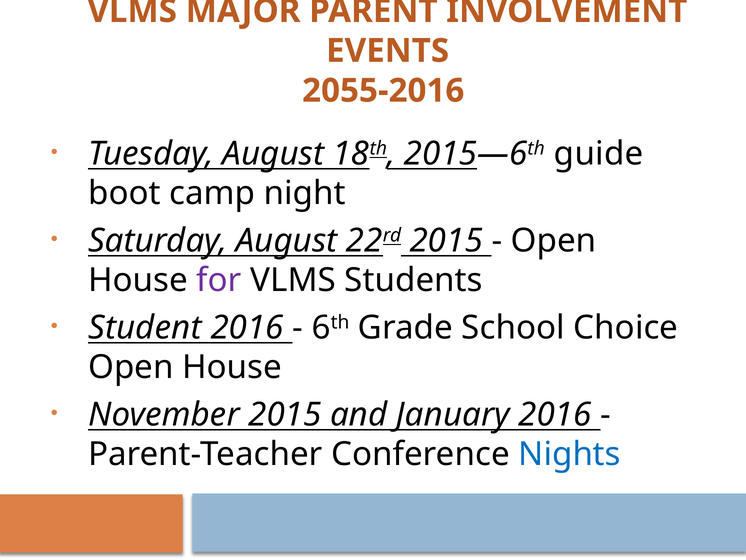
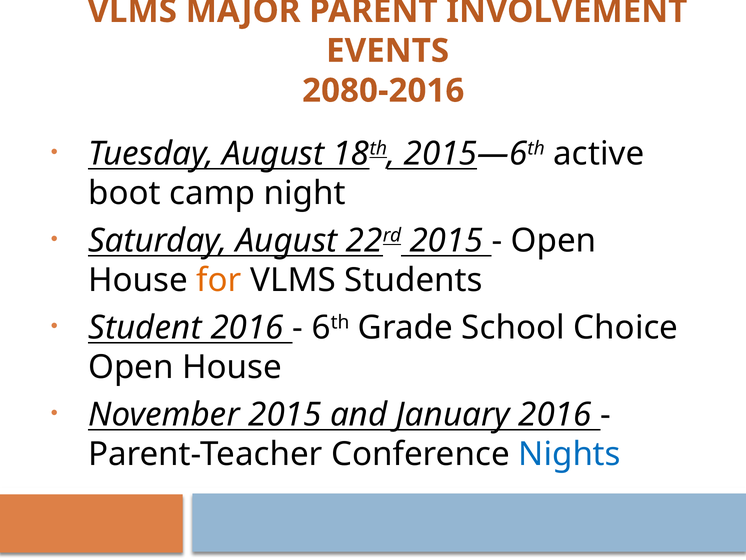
2055-2016: 2055-2016 -> 2080-2016 (383, 91)
guide: guide -> active (599, 154)
for colour: purple -> orange (219, 280)
